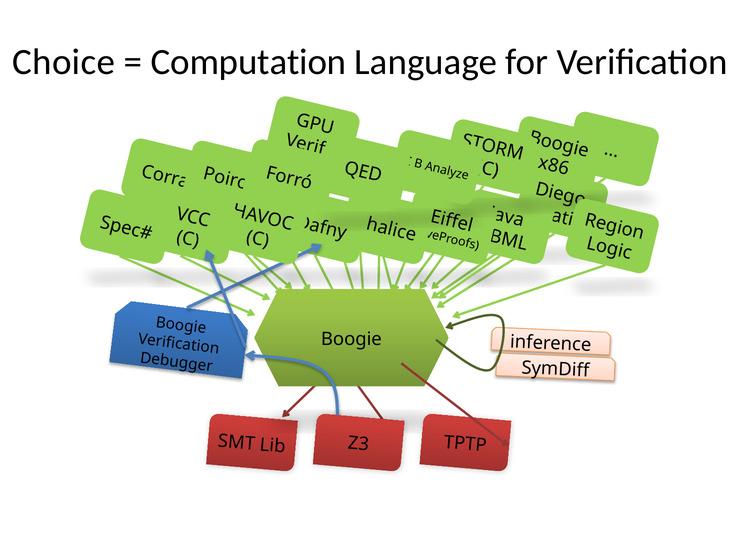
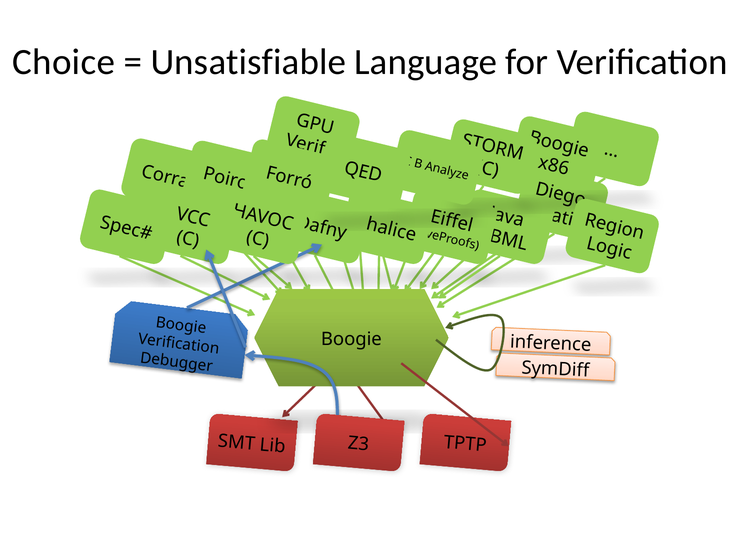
Computation: Computation -> Unsatisfiable (248, 62)
